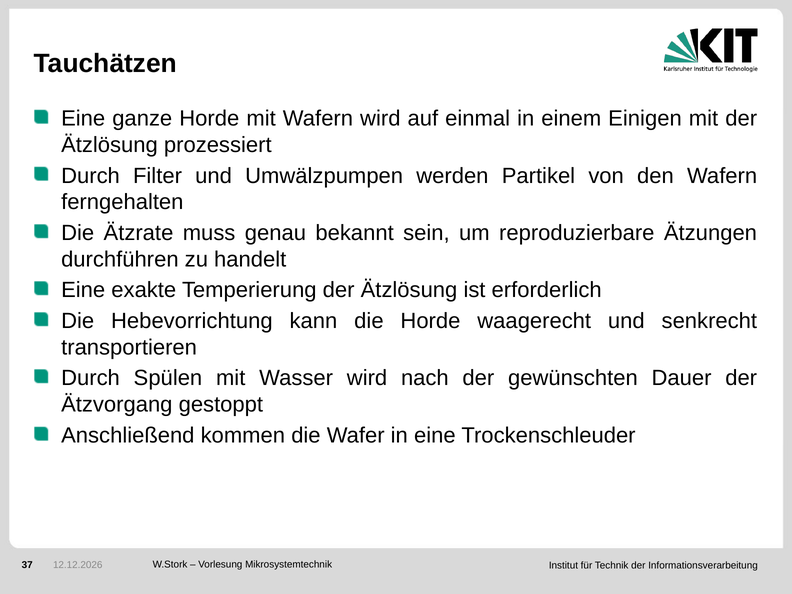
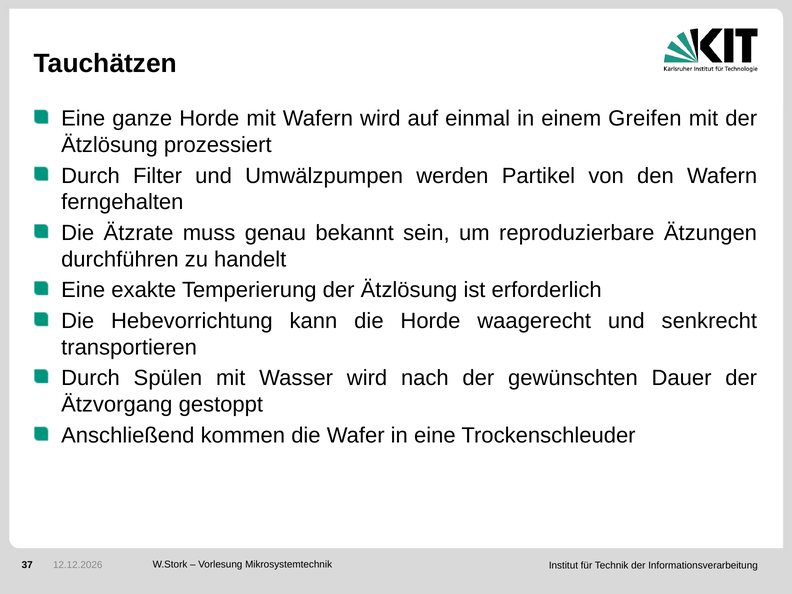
Einigen: Einigen -> Greifen (645, 119)
